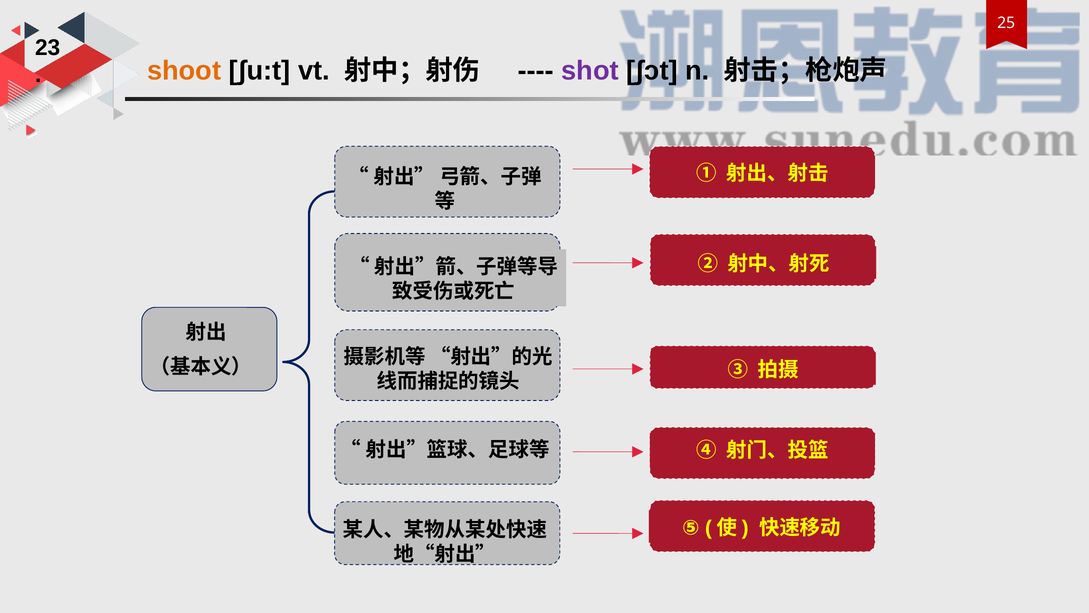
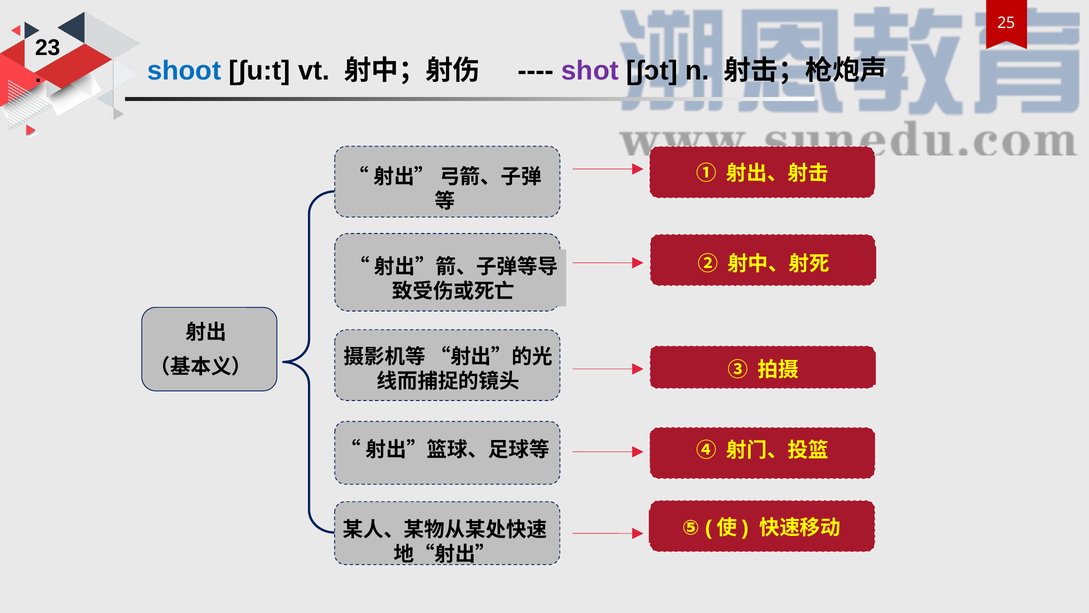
shoot colour: orange -> blue (184, 71)
